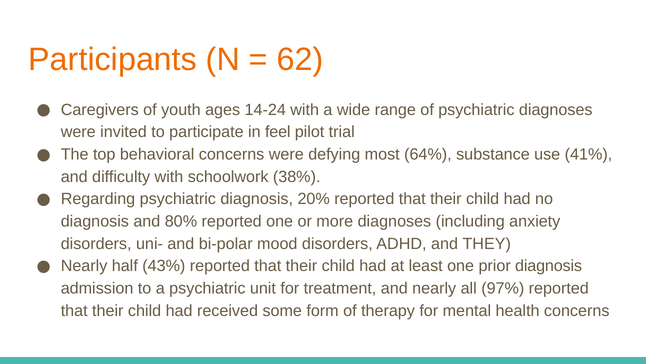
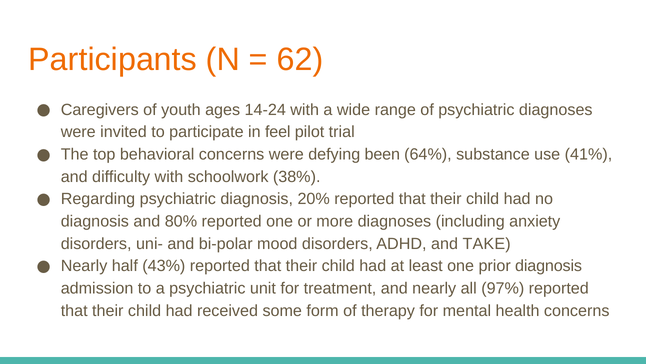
most: most -> been (382, 154)
THEY: THEY -> TAKE (487, 243)
